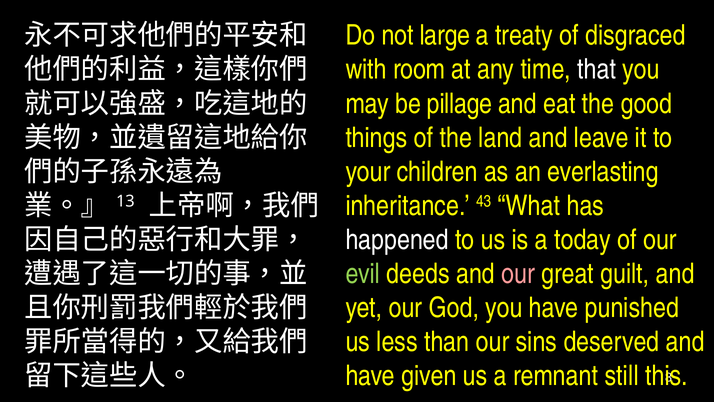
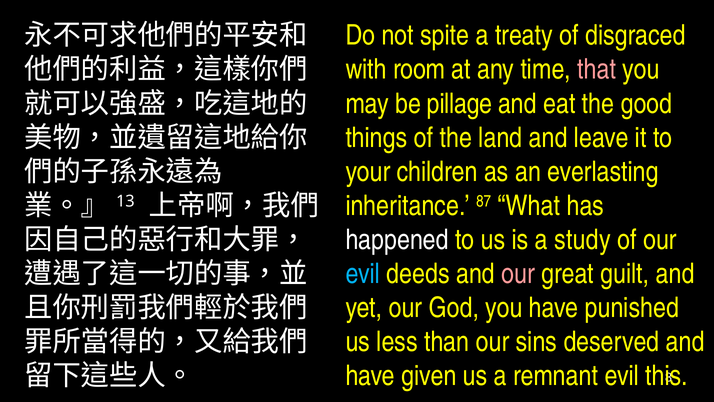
large: large -> spite (445, 36)
that colour: white -> pink (597, 70)
43: 43 -> 87 (484, 201)
today: today -> study (582, 240)
evil colour: light green -> light blue (363, 274)
remnant still: still -> evil (622, 376)
